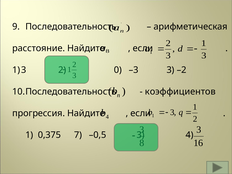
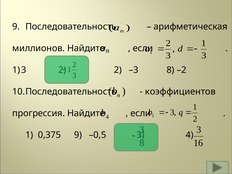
расстояние: расстояние -> миллионов (39, 48)
0: 0 -> 2 (118, 70)
–3 3: 3 -> 8 (170, 70)
0,375 7: 7 -> 9 (78, 135)
